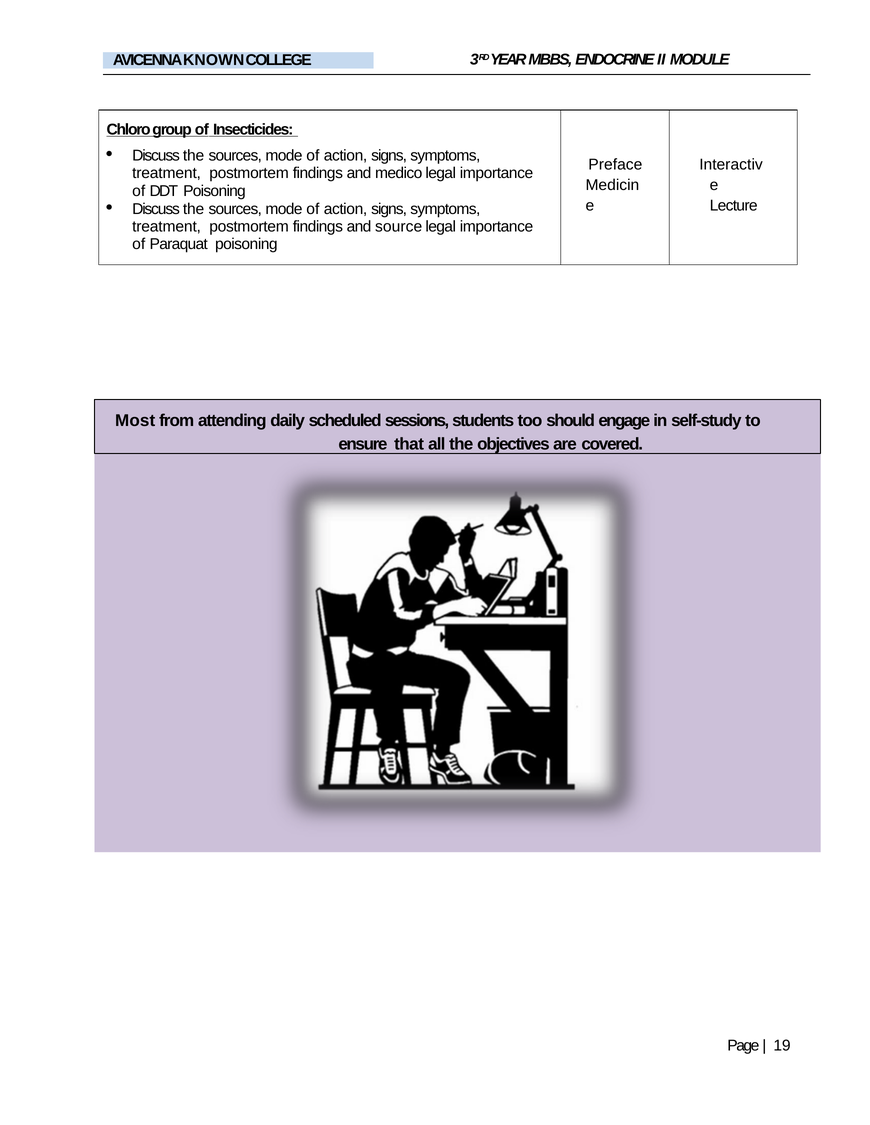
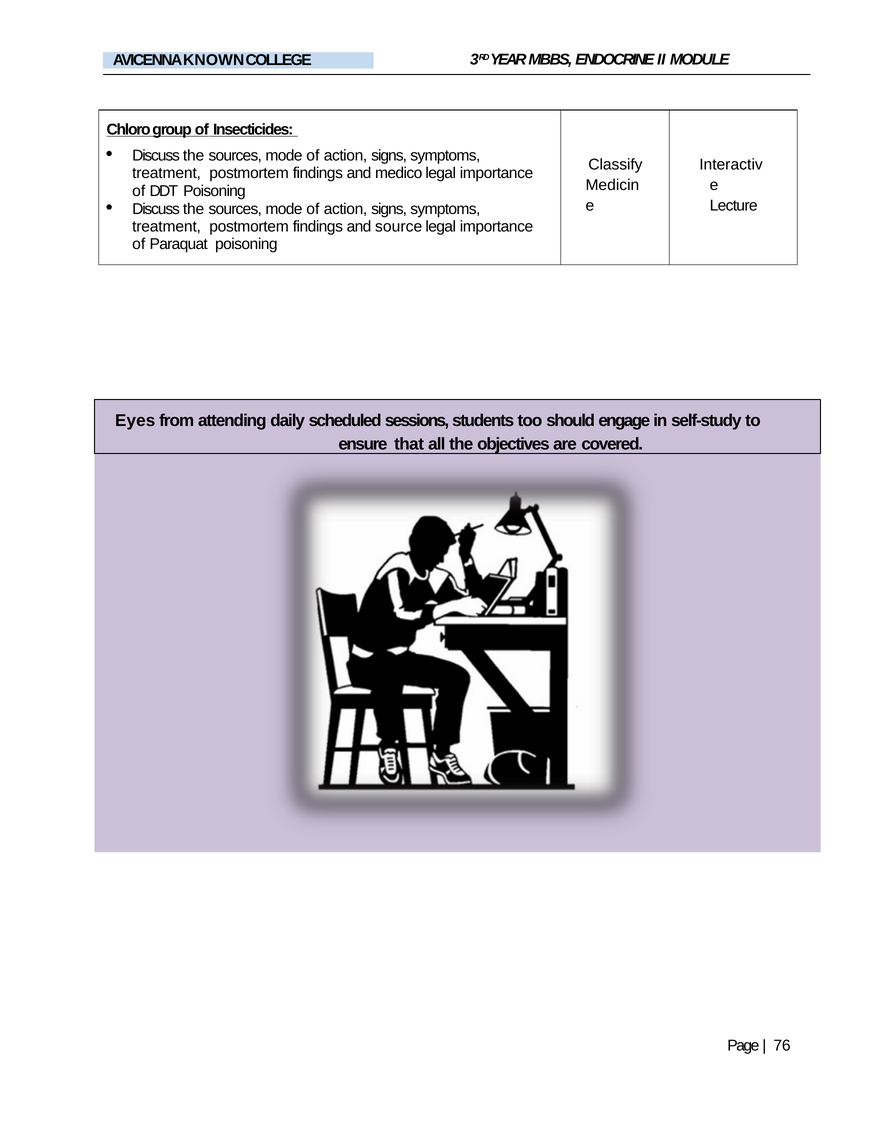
Preface: Preface -> Classify (615, 165)
Most: Most -> Eyes (135, 421)
19: 19 -> 76 (782, 1046)
